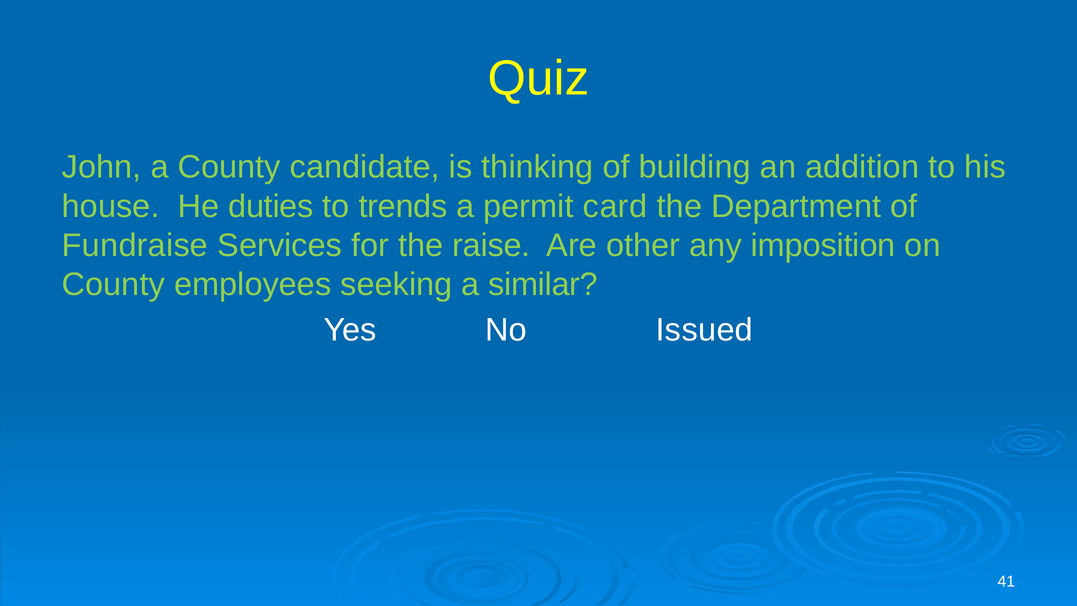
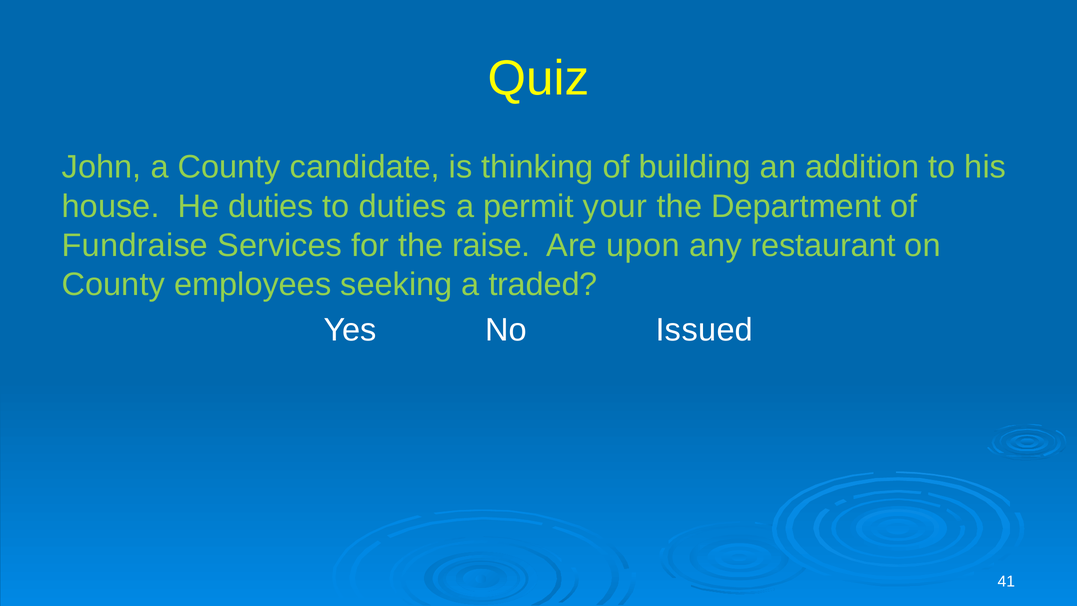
to trends: trends -> duties (403, 206)
card: card -> your (615, 206)
other: other -> upon (643, 245)
imposition: imposition -> restaurant (823, 245)
similar: similar -> traded (543, 284)
